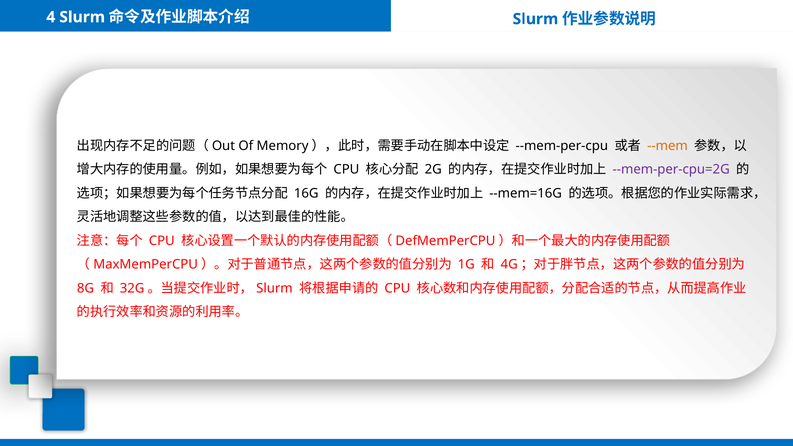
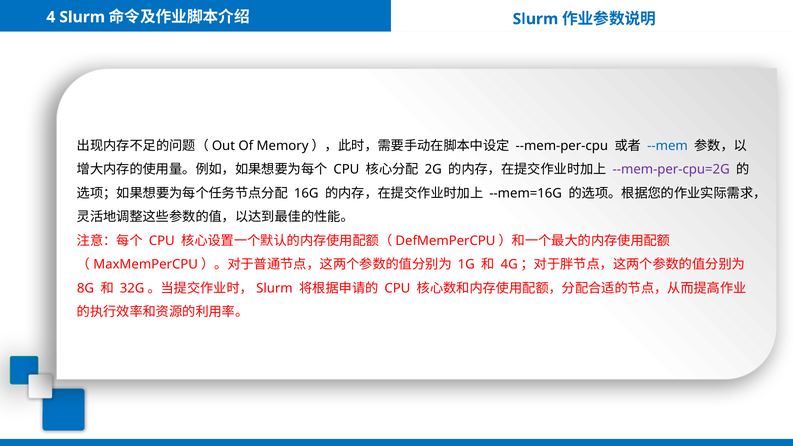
--mem colour: orange -> blue (668, 146)
